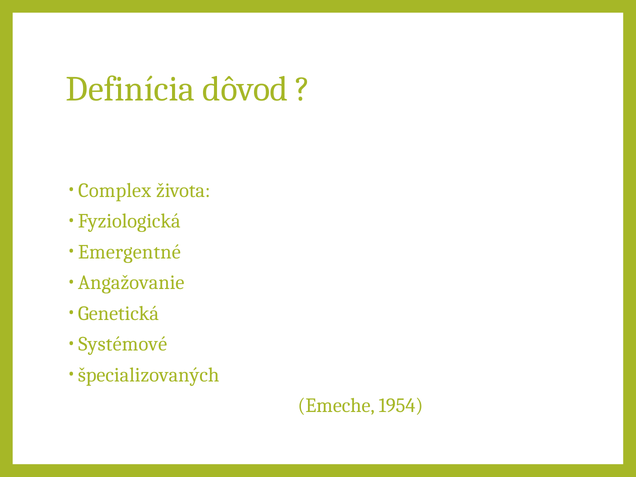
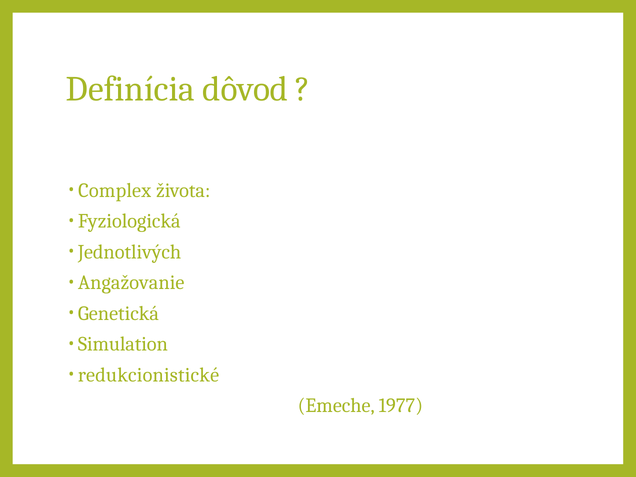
Emergentné: Emergentné -> Jednotlivých (130, 252)
Systémové: Systémové -> Simulation (123, 344)
špecializovaných: špecializovaných -> redukcionistické (149, 375)
1954: 1954 -> 1977 (401, 406)
